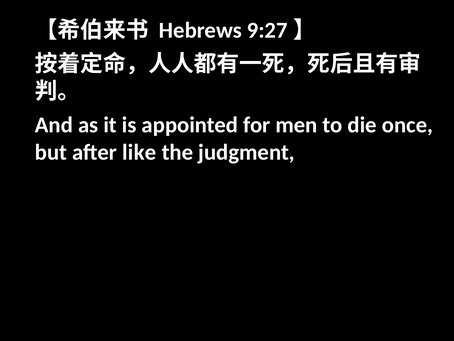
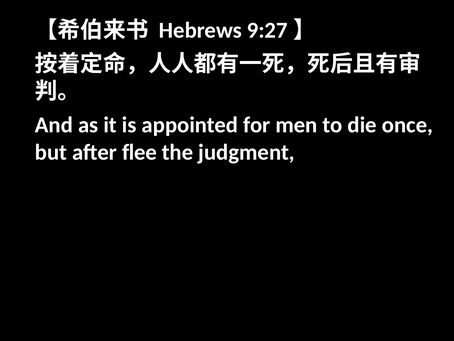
like: like -> flee (139, 152)
